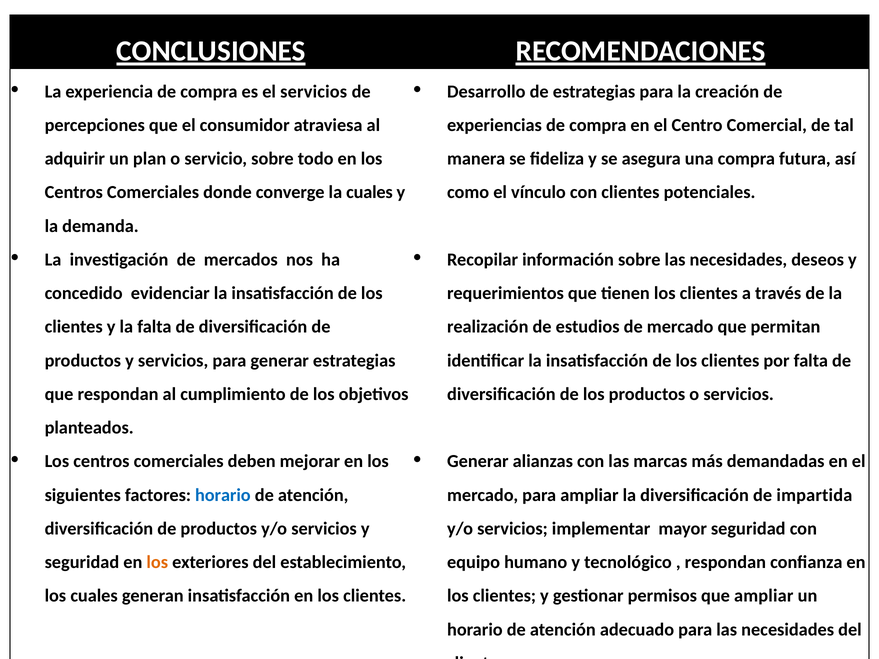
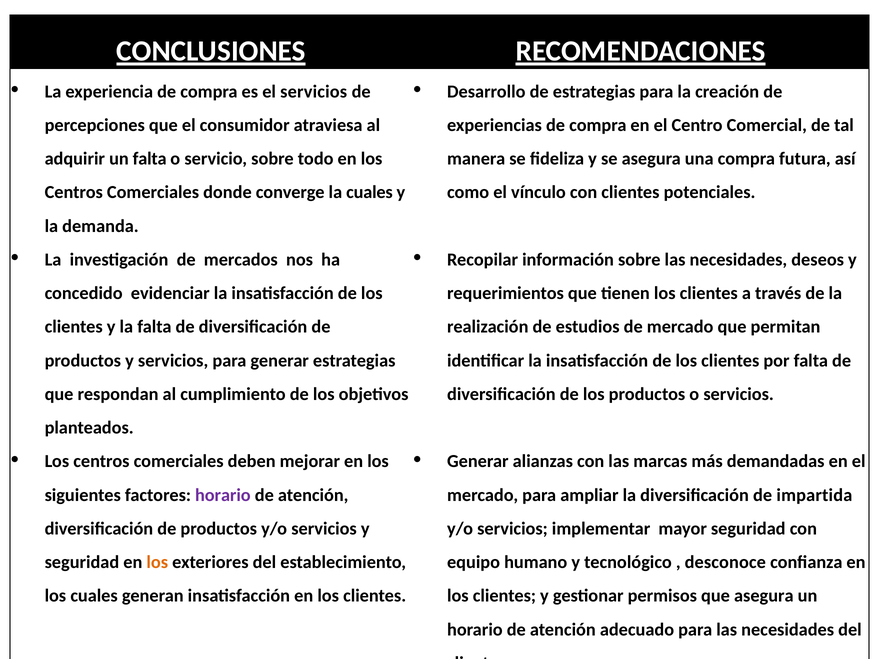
un plan: plan -> falta (150, 159)
horario colour: blue -> purple (223, 495)
respondan: respondan -> desconoce (725, 563)
que ampliar: ampliar -> asegura (764, 596)
